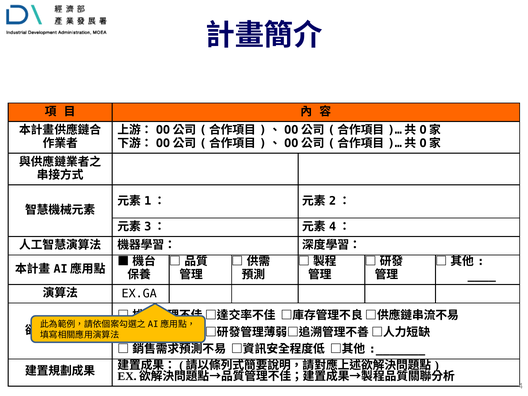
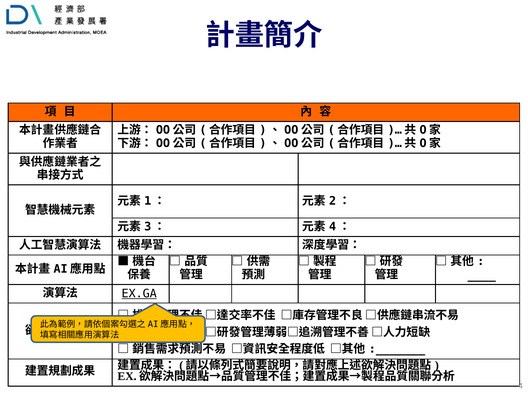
EX.GA underline: none -> present (139, 294)
